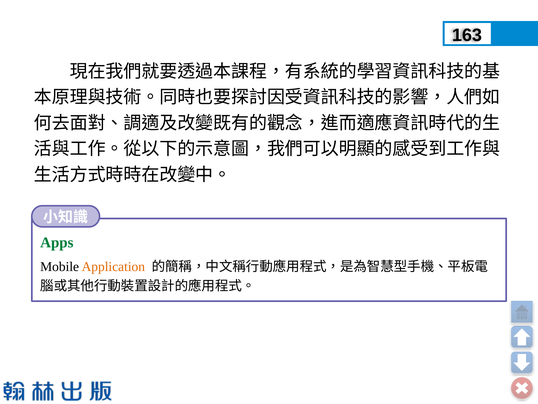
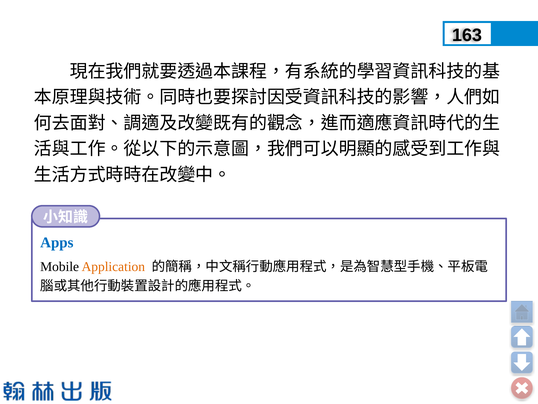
Apps colour: green -> blue (57, 242)
